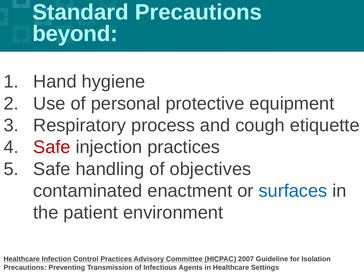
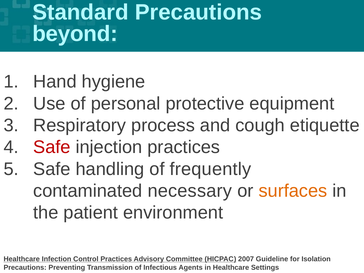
objectives: objectives -> frequently (210, 169)
enactment: enactment -> necessary (190, 191)
surfaces colour: blue -> orange (293, 191)
